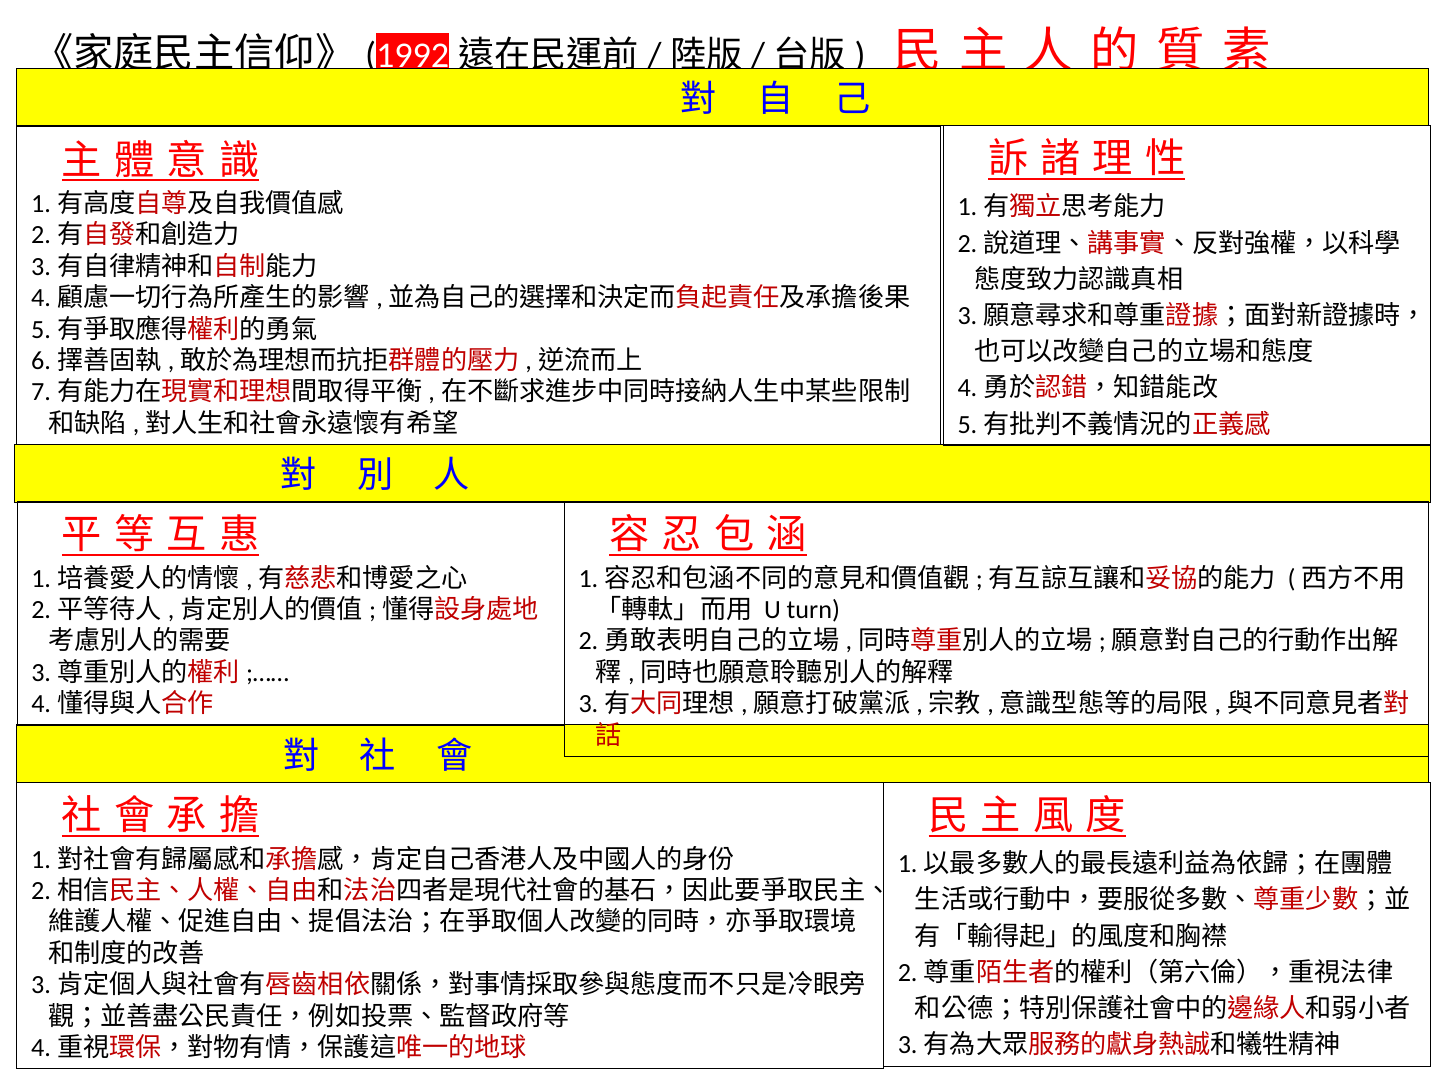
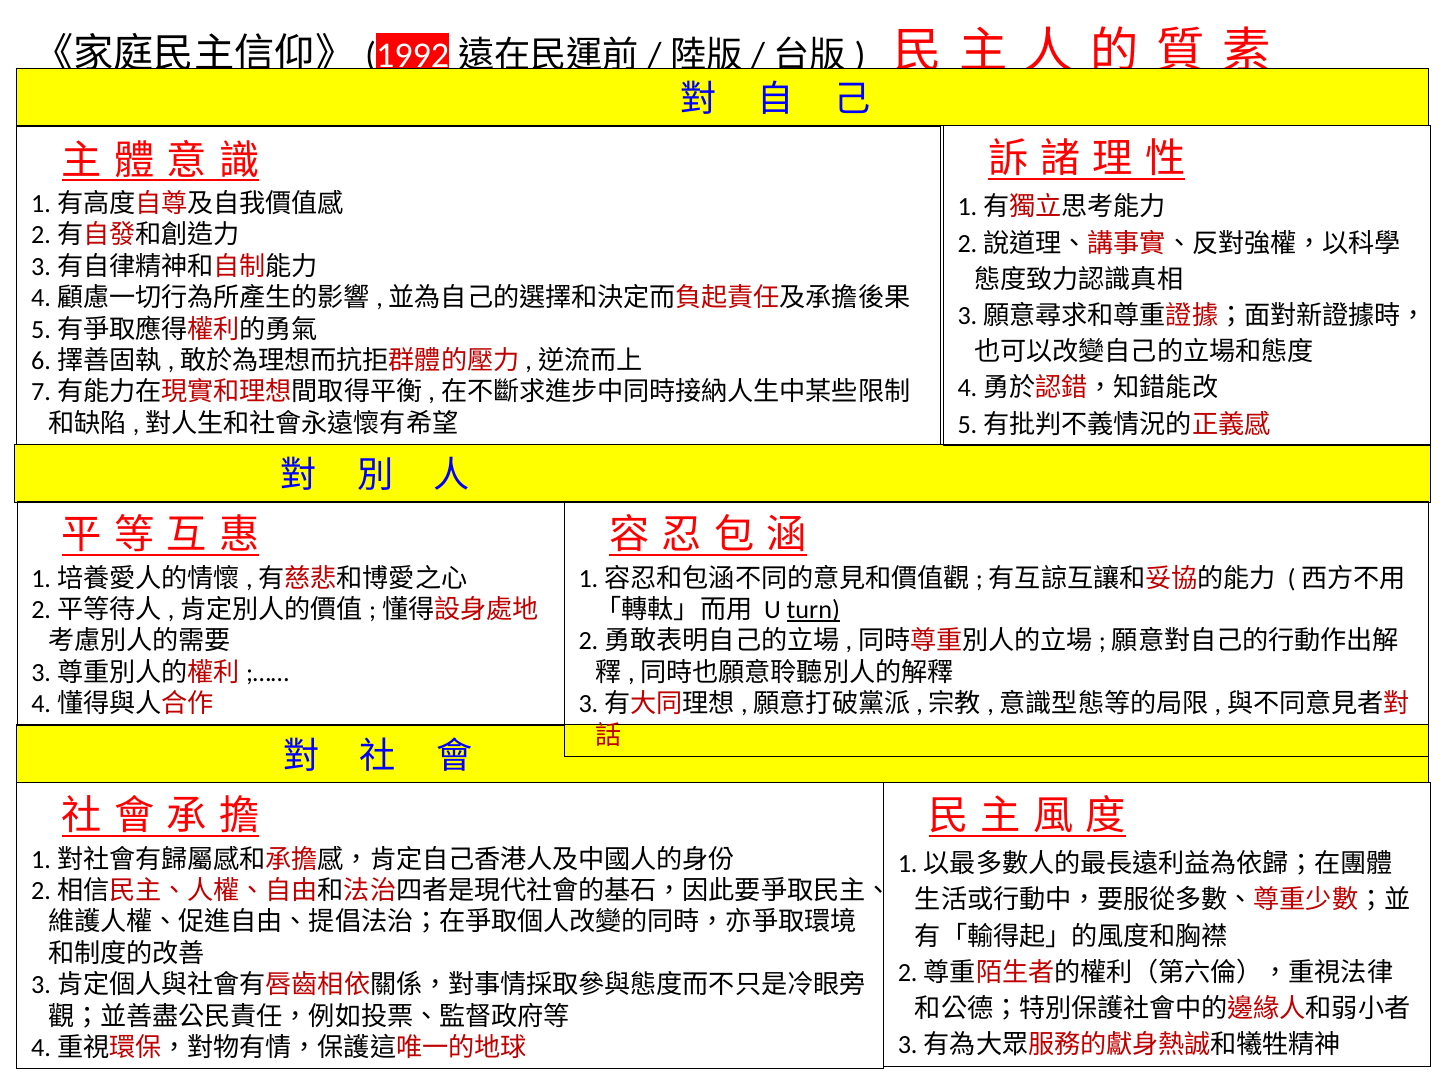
turn underline: none -> present (813, 610)
